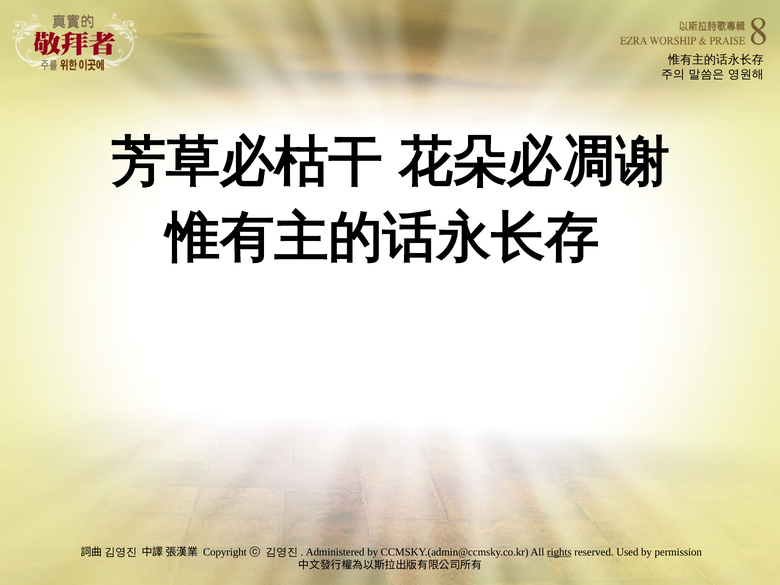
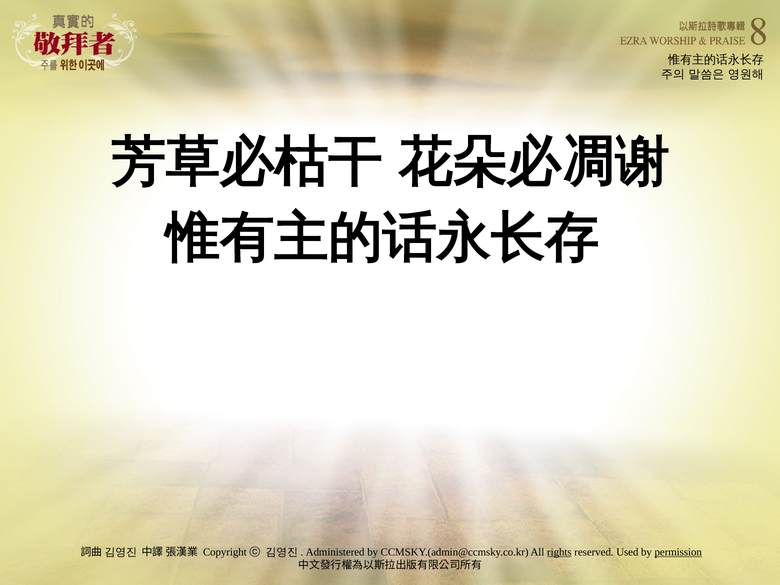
permission underline: none -> present (678, 552)
